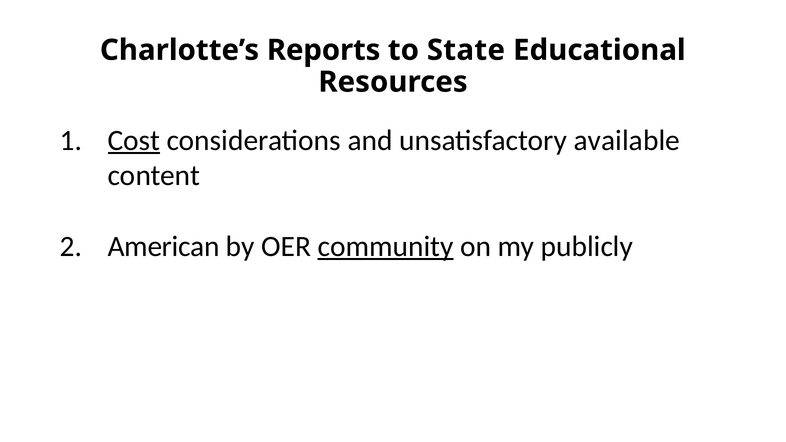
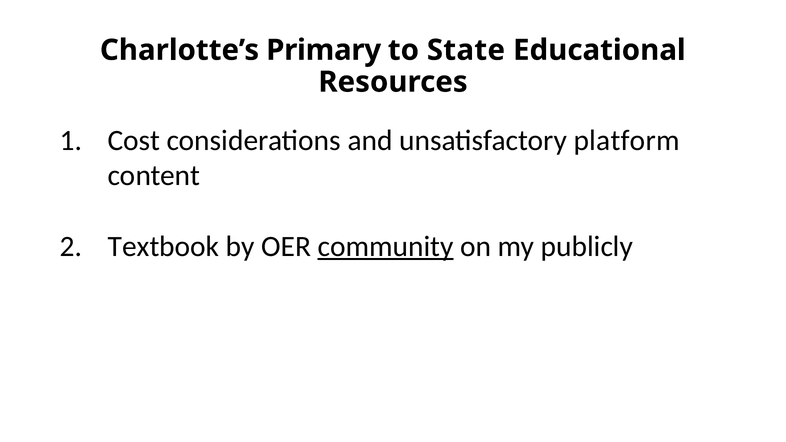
Reports: Reports -> Primary (324, 50)
Cost underline: present -> none (134, 140)
available: available -> platform (627, 140)
American: American -> Textbook (164, 246)
